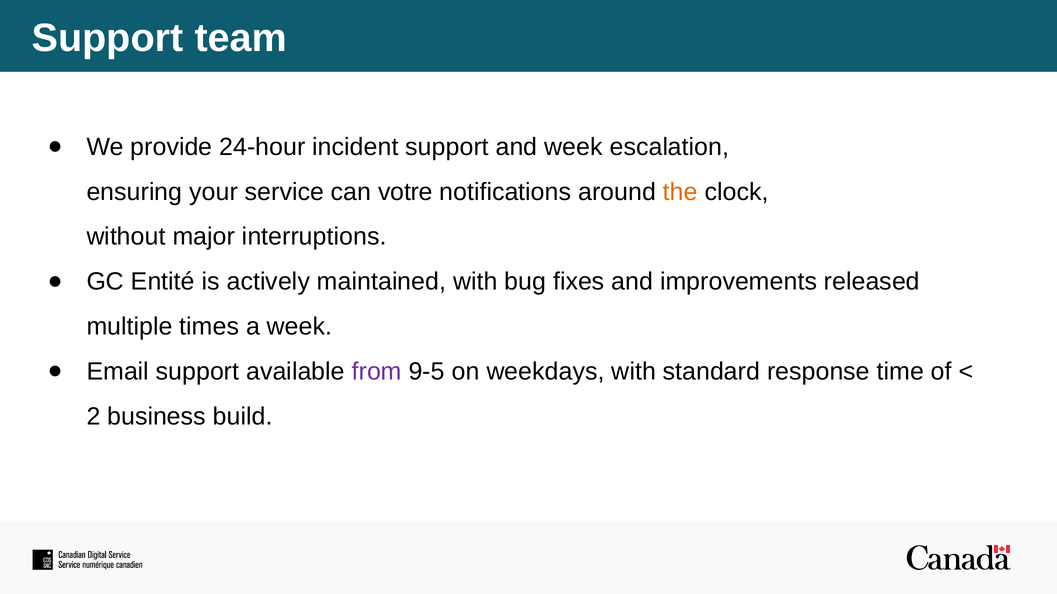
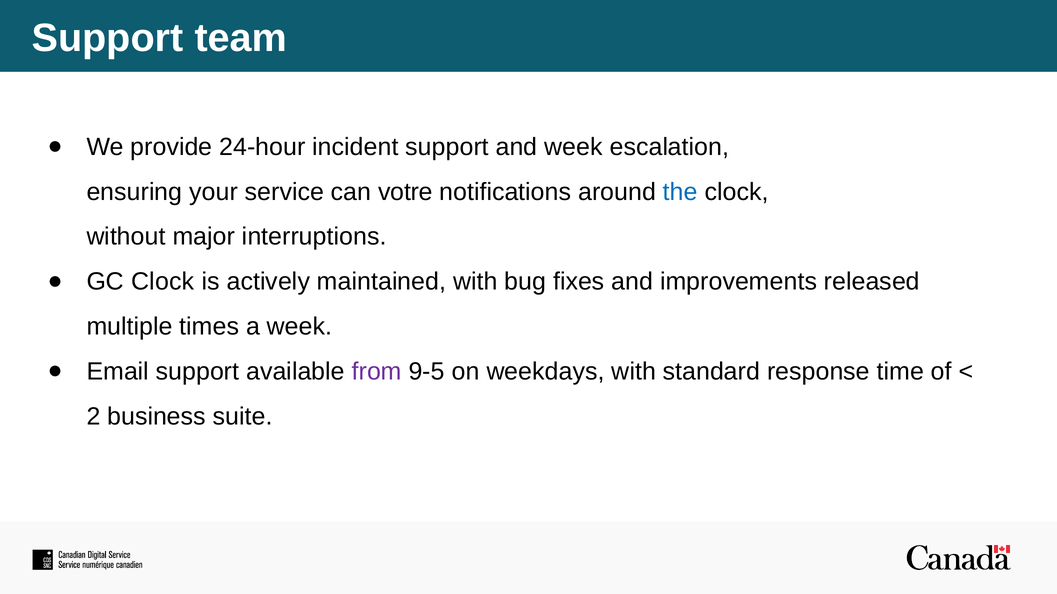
the colour: orange -> blue (680, 192)
GC Entité: Entité -> Clock (163, 282)
build: build -> suite (243, 417)
